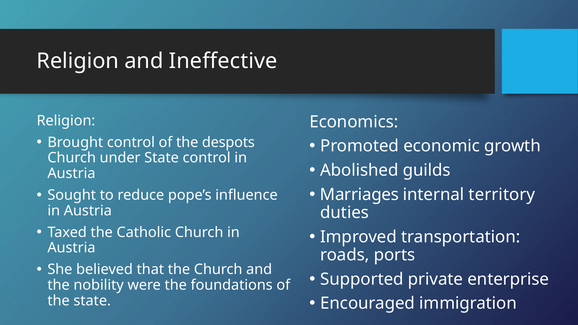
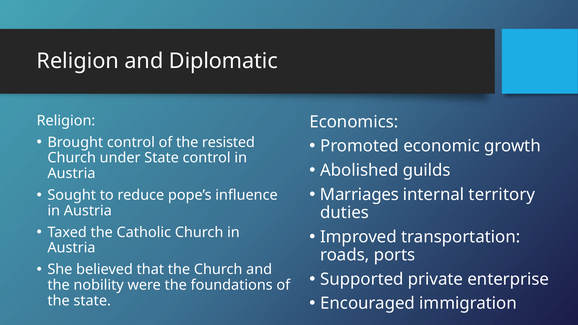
Ineffective: Ineffective -> Diplomatic (223, 61)
despots: despots -> resisted (228, 142)
